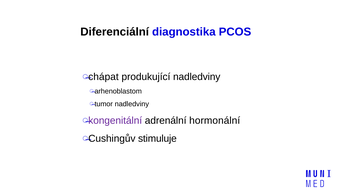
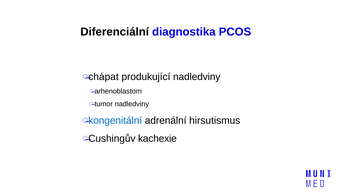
kongenitální colour: purple -> blue (115, 121)
hormonální: hormonální -> hirsutismus (215, 121)
stimuluje: stimuluje -> kachexie (157, 139)
